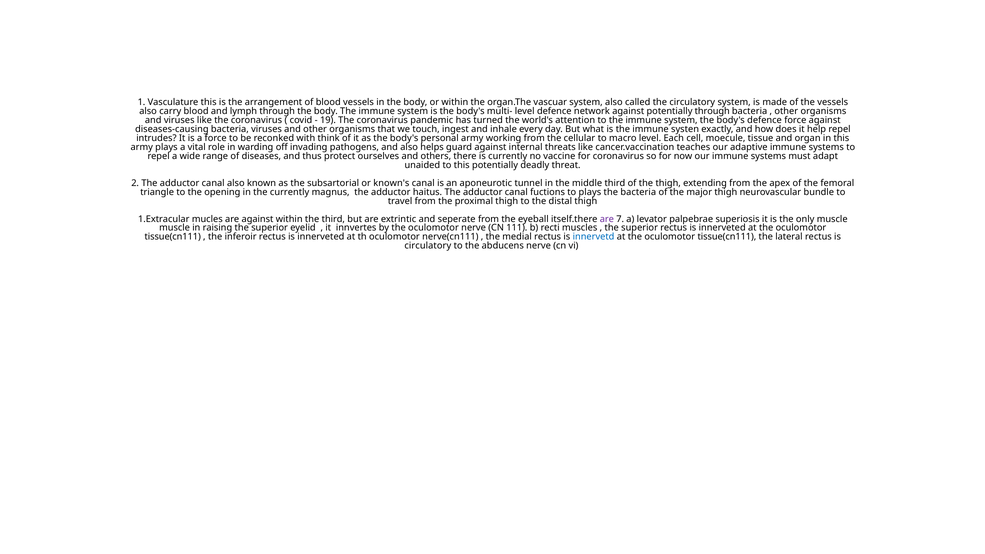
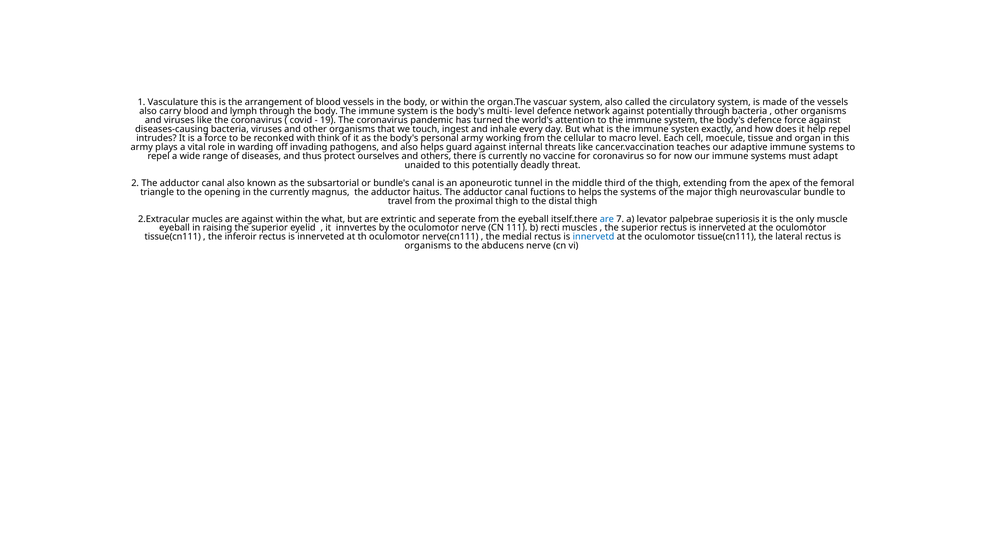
known's: known's -> bundle's (391, 183)
to plays: plays -> helps (590, 192)
the bacteria: bacteria -> systems (638, 192)
1.Extracular: 1.Extracular -> 2.Extracular (164, 219)
the third: third -> what (333, 219)
are colour: purple -> blue (607, 219)
muscle: muscle -> eyeball (175, 228)
circulatory: circulatory -> organisms (428, 246)
